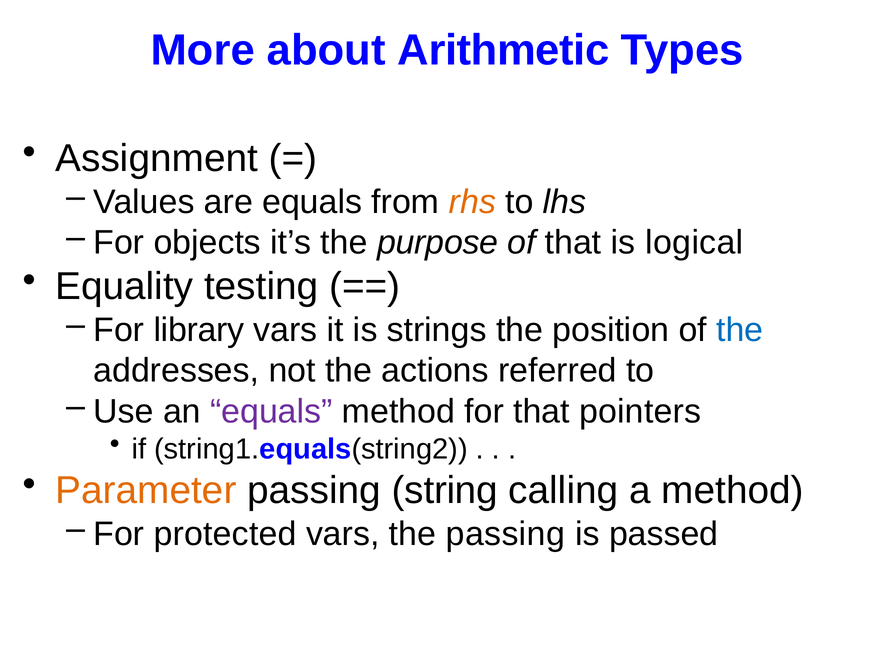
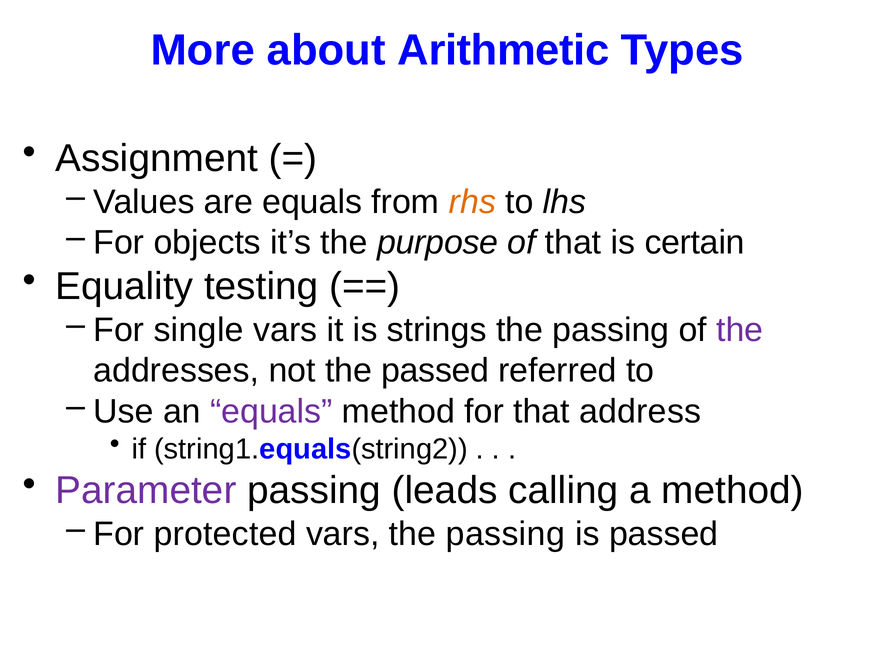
logical: logical -> certain (695, 242)
library: library -> single (199, 330)
position: position -> passing (611, 330)
the colour: blue -> purple (740, 330)
the actions: actions -> passed (435, 371)
pointers: pointers -> address (640, 411)
Parameter colour: orange -> purple (146, 490)
string: string -> leads (445, 490)
